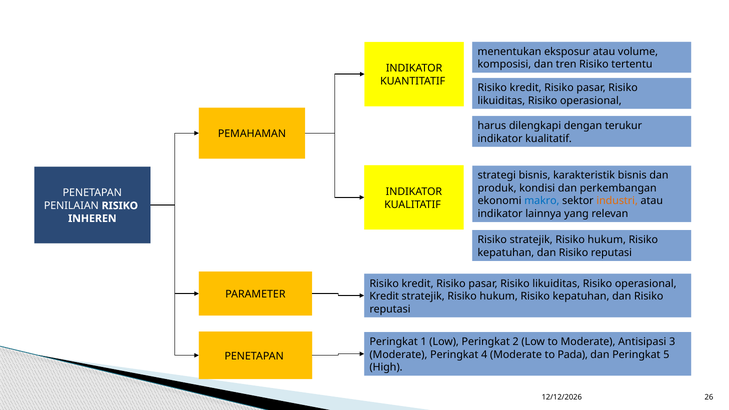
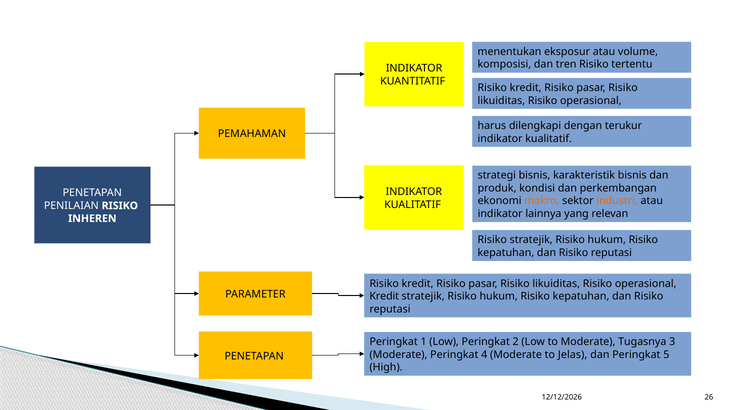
makro colour: blue -> orange (542, 201)
Antisipasi: Antisipasi -> Tugasnya (642, 342)
Pada: Pada -> Jelas (573, 355)
